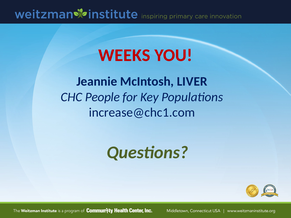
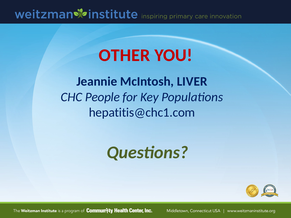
WEEKS: WEEKS -> OTHER (124, 55)
increase@chc1.com: increase@chc1.com -> hepatitis@chc1.com (142, 113)
